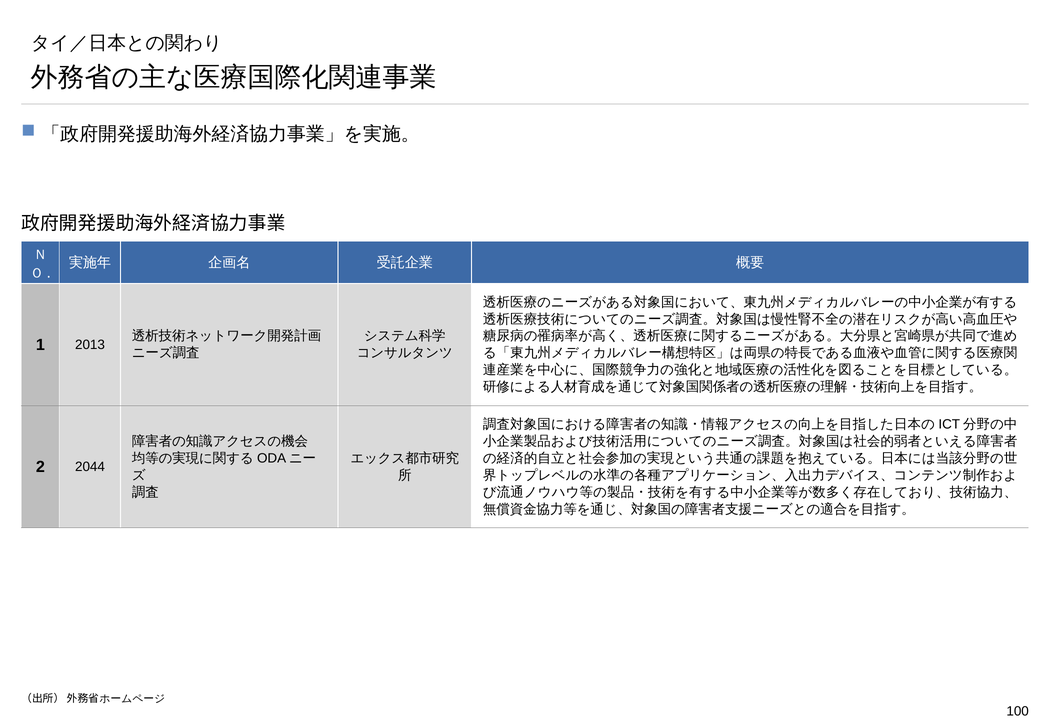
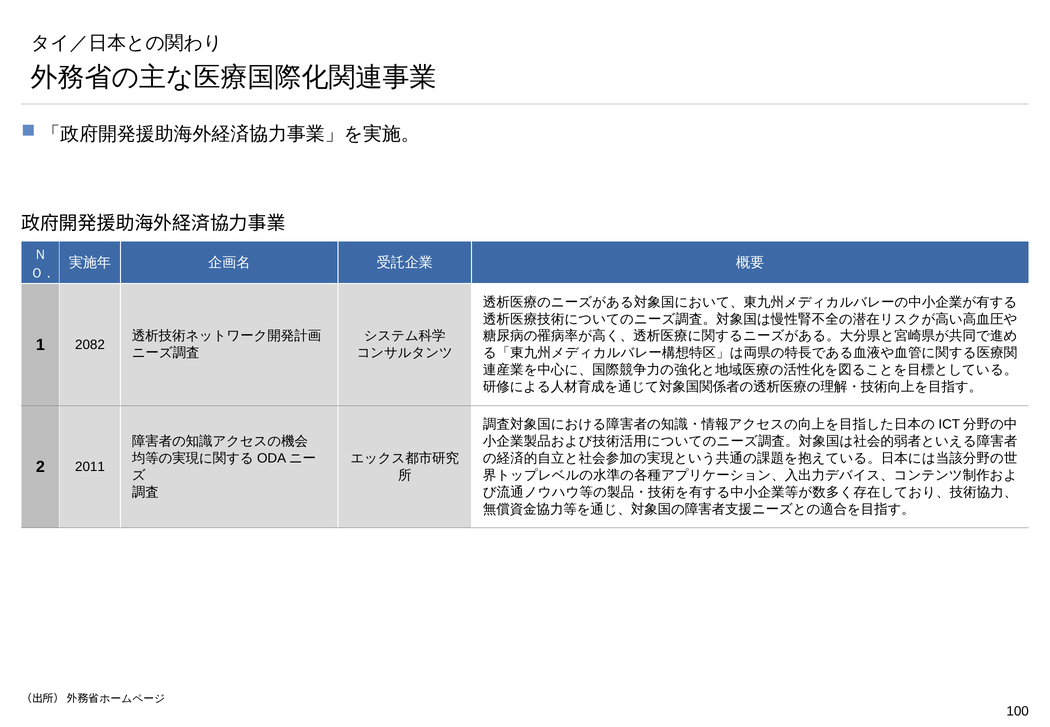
2013: 2013 -> 2082 (90, 345)
2044: 2044 -> 2011 (90, 467)
